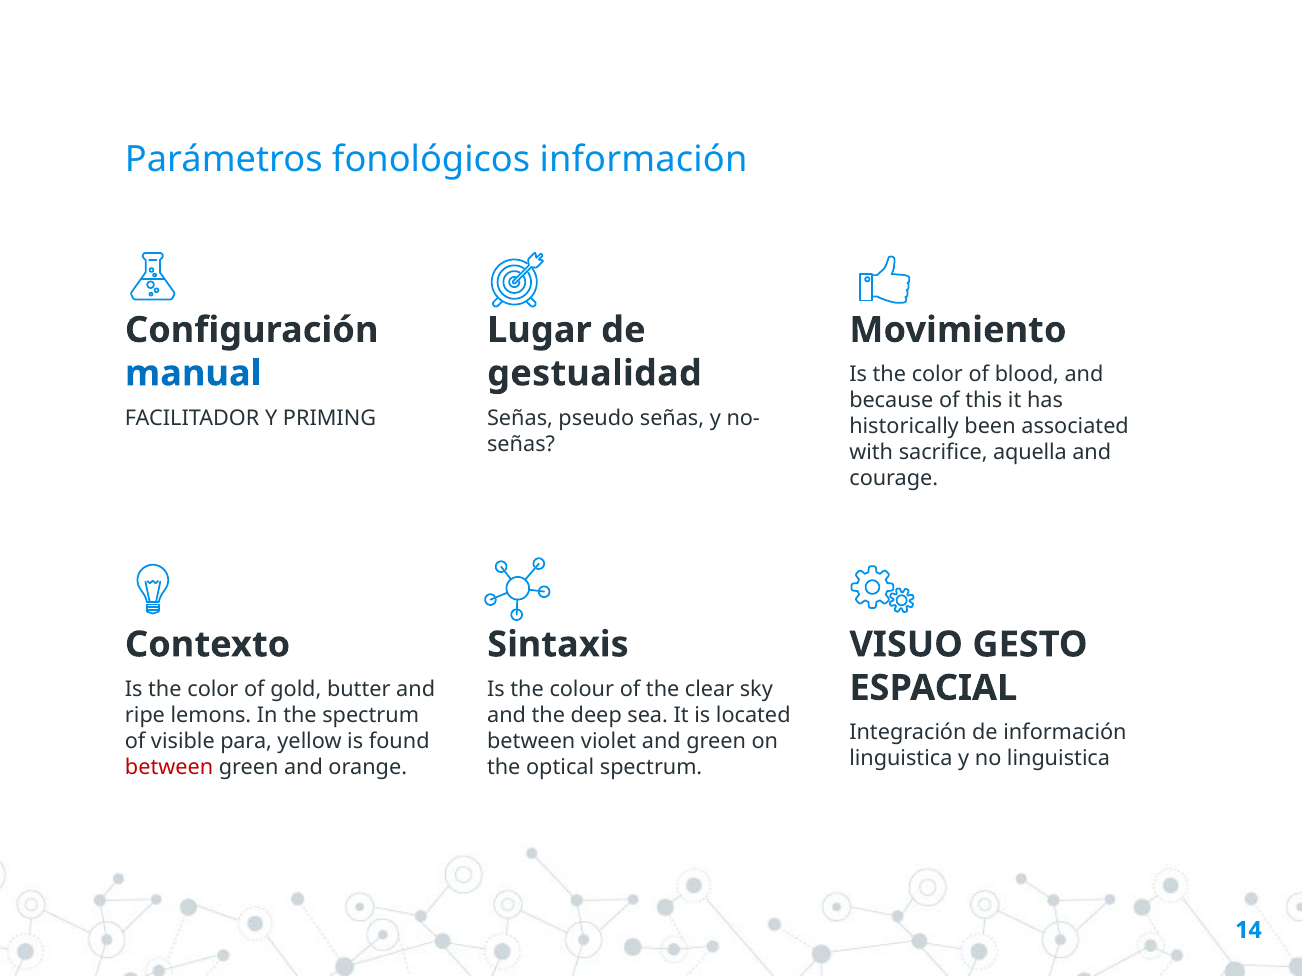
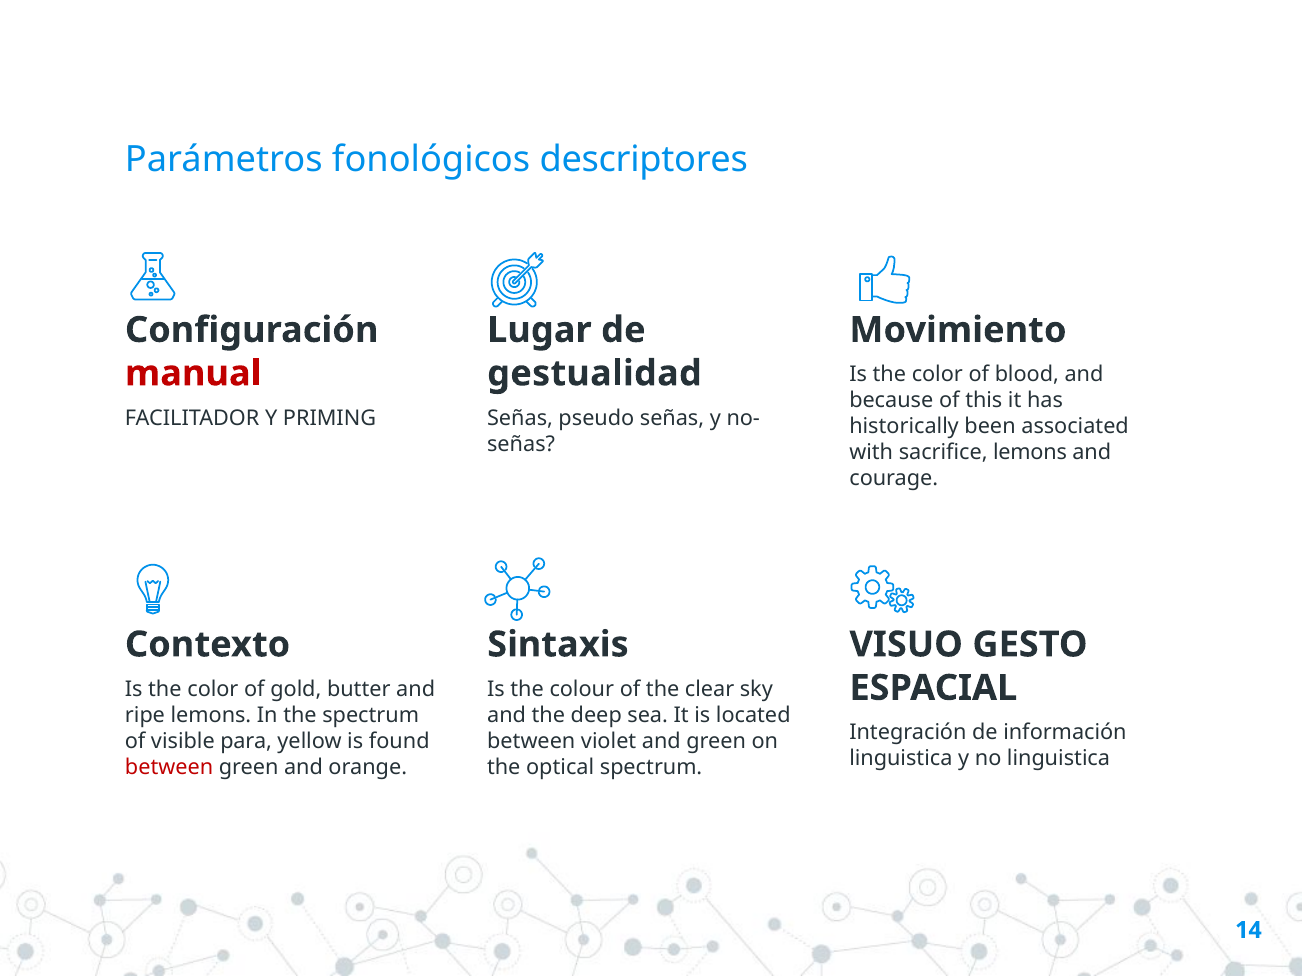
fonológicos información: información -> descriptores (644, 160)
manual colour: blue -> red (193, 374)
sacrifice aquella: aquella -> lemons (1030, 453)
